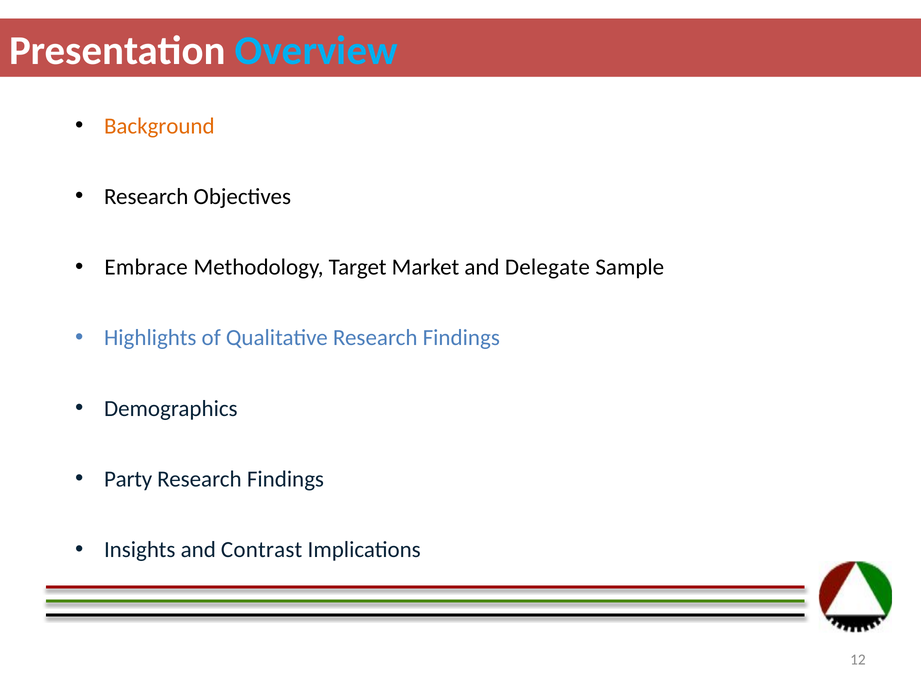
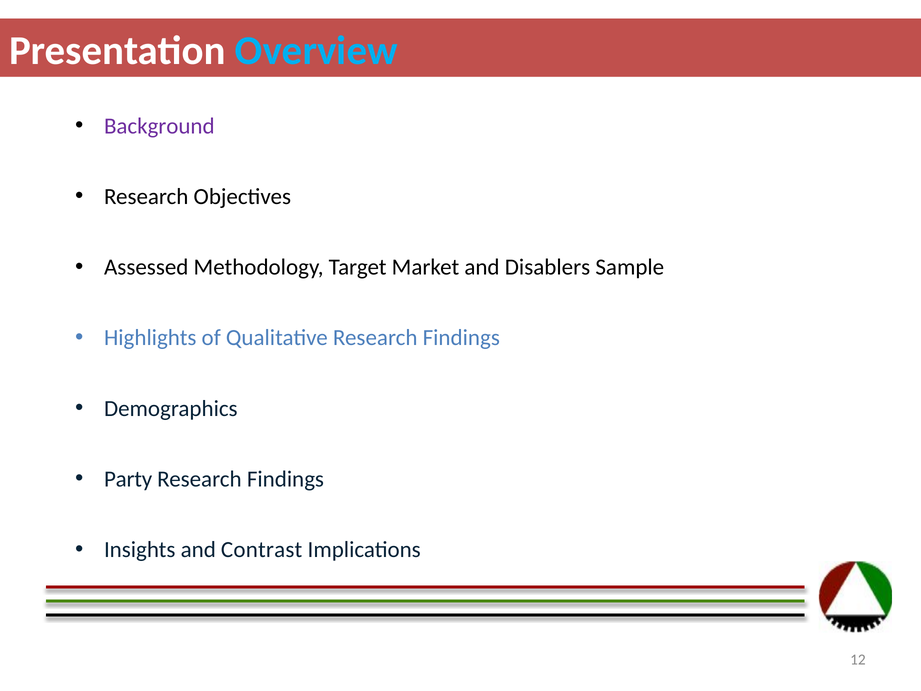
Background colour: orange -> purple (159, 126)
Embrace: Embrace -> Assessed (146, 267)
Delegate: Delegate -> Disablers (547, 267)
